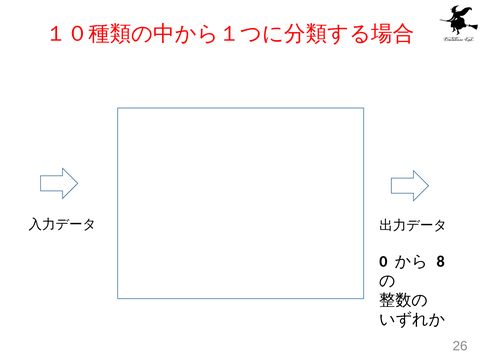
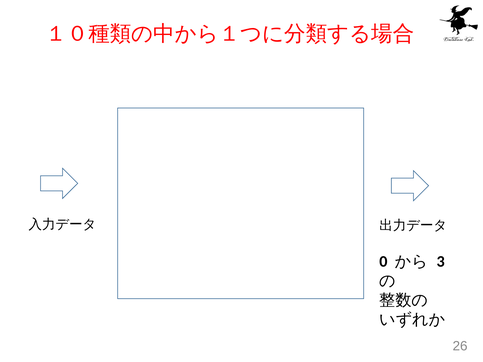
8: 8 -> 3 (441, 262)
